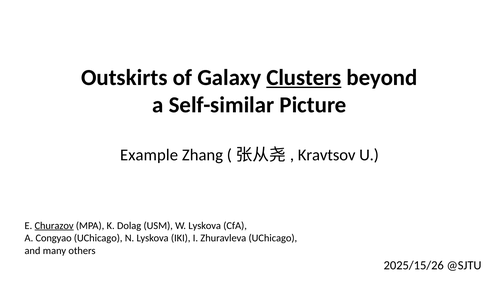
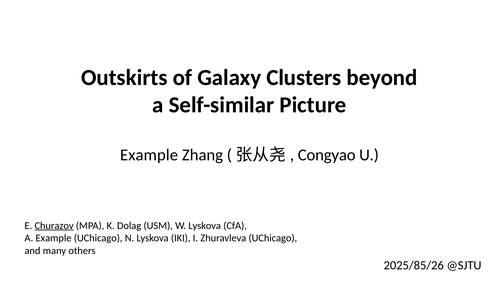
Clusters underline: present -> none (304, 77)
Kravtsov: Kravtsov -> Congyao (327, 155)
A Congyao: Congyao -> Example (54, 238)
2025/15/26: 2025/15/26 -> 2025/85/26 (414, 265)
